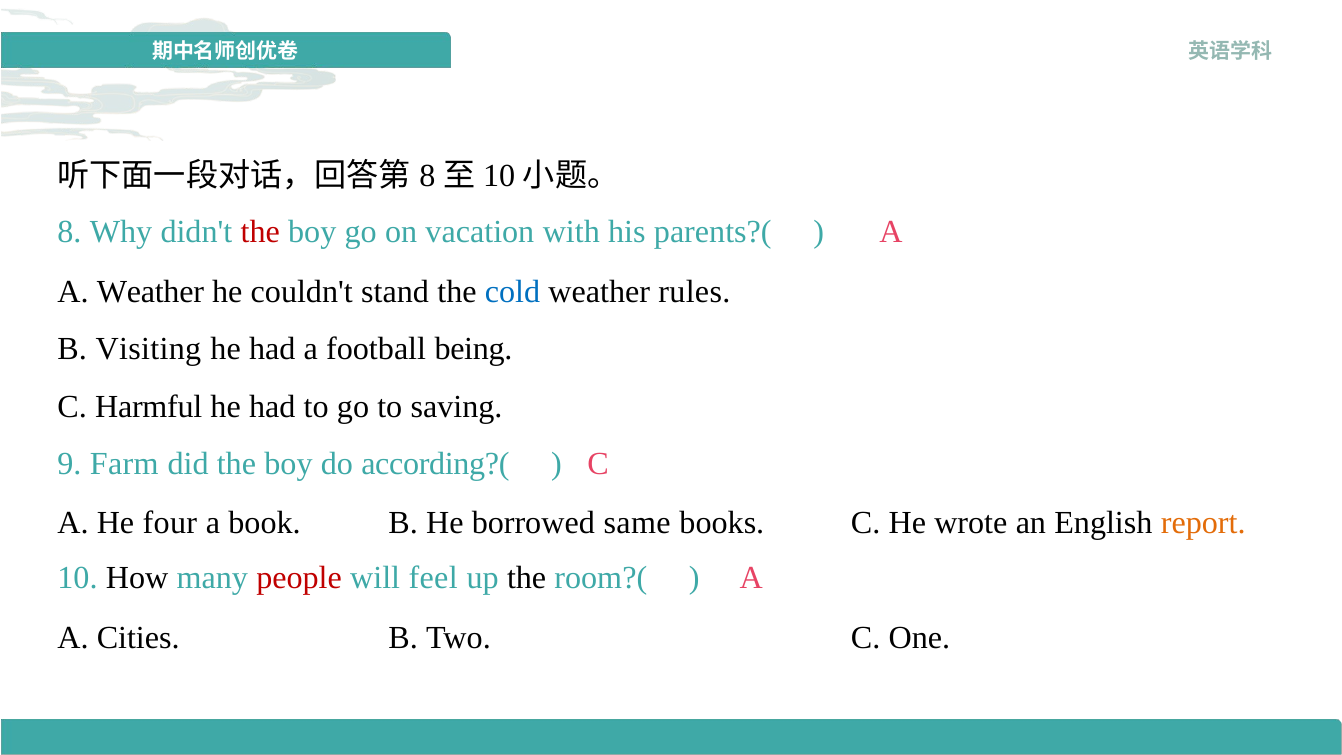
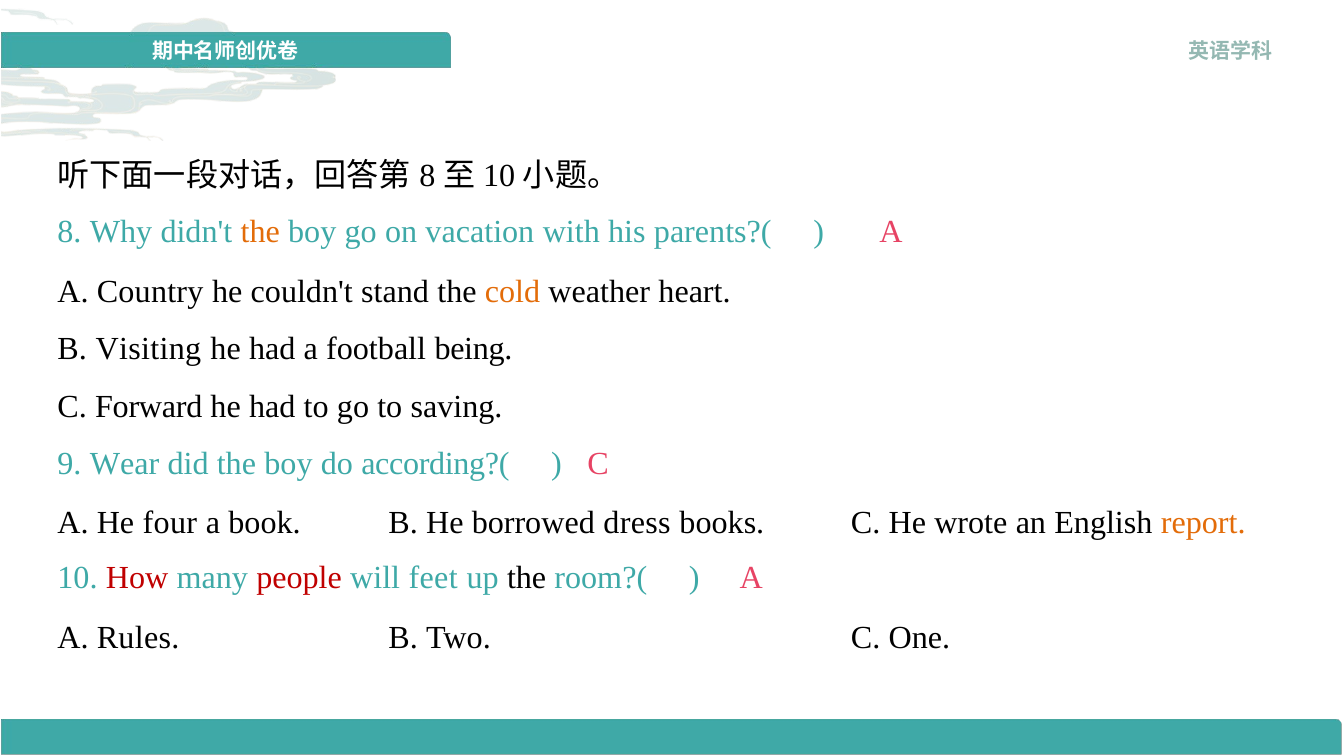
the colour: red -> orange (260, 231)
A Weather: Weather -> Country (150, 291)
cold colour: blue -> orange (512, 291)
rules: rules -> heart (695, 291)
Harmful: Harmful -> Forward (149, 407)
Farm: Farm -> Wear (125, 463)
same: same -> dress (637, 523)
How colour: black -> red (137, 578)
feel: feel -> feet (433, 578)
Cities: Cities -> Rules (138, 637)
